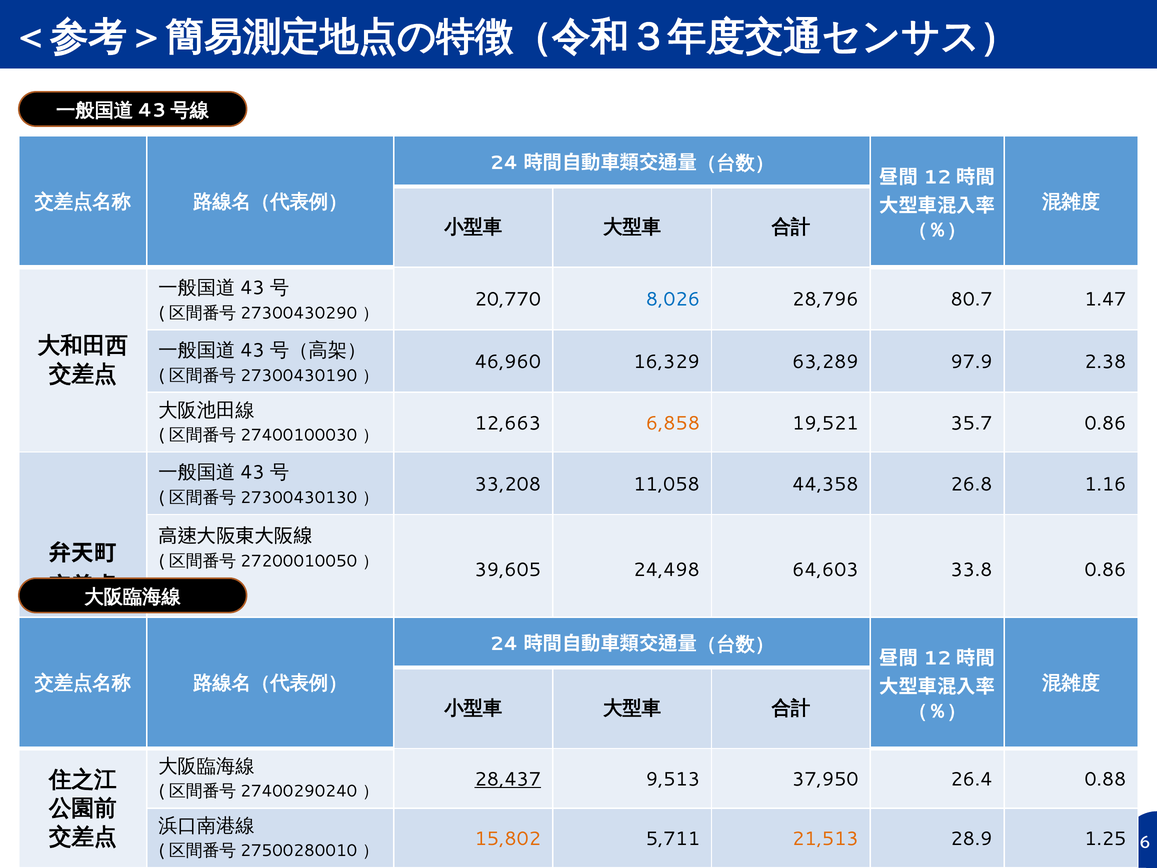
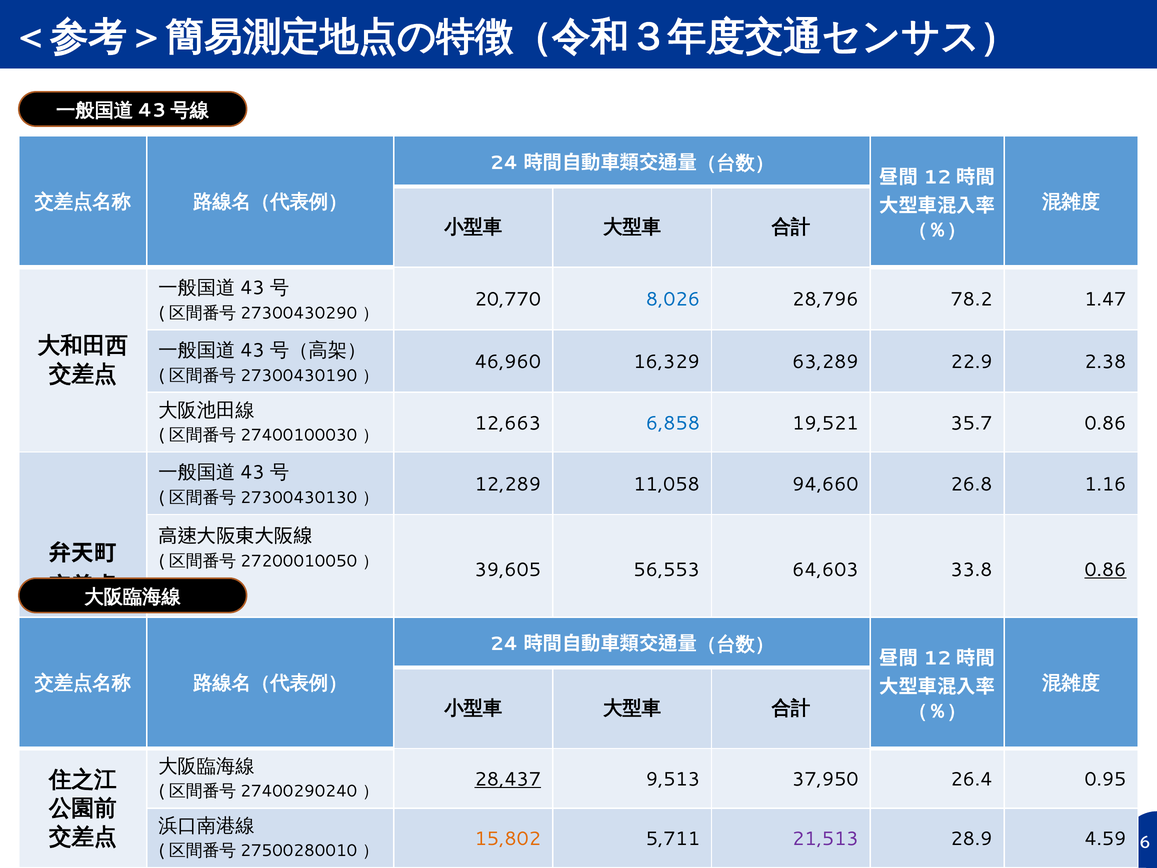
80.7: 80.7 -> 78.2 (972, 299)
97.9: 97.9 -> 22.9 (972, 362)
6,858 colour: orange -> blue (673, 423)
33,208: 33,208 -> 12,289 (508, 484)
44,358: 44,358 -> 94,660 (825, 484)
24,498: 24,498 -> 56,553 (667, 570)
0.86 underline: none -> present (1105, 570)
0.88: 0.88 -> 0.95 (1105, 779)
21,513 colour: orange -> purple (825, 839)
1.25: 1.25 -> 4.59 (1105, 839)
